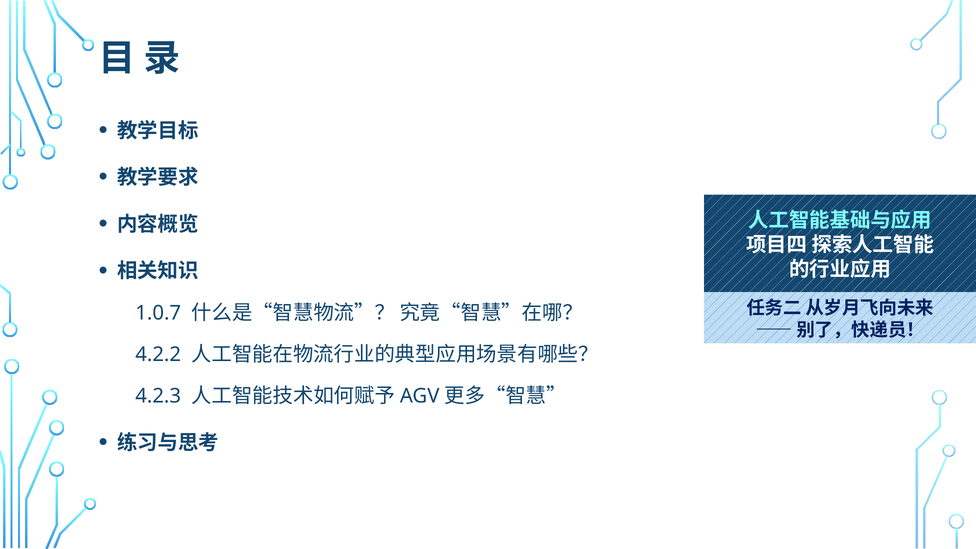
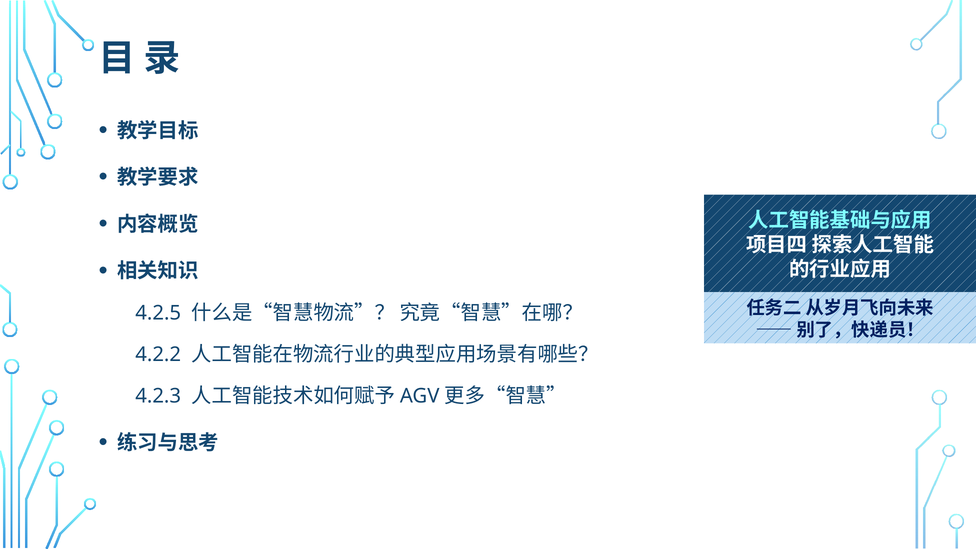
1.0.7: 1.0.7 -> 4.2.5 (158, 313)
